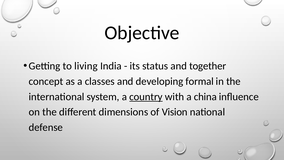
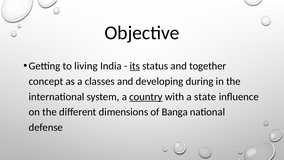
its underline: none -> present (135, 66)
formal: formal -> during (200, 81)
china: china -> state (205, 97)
Vision: Vision -> Banga (175, 112)
